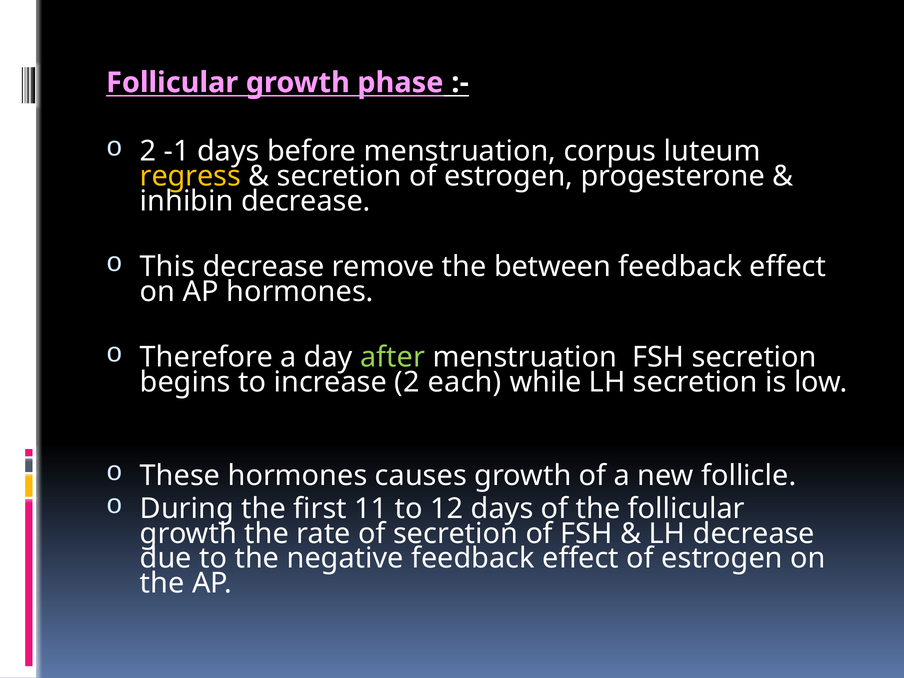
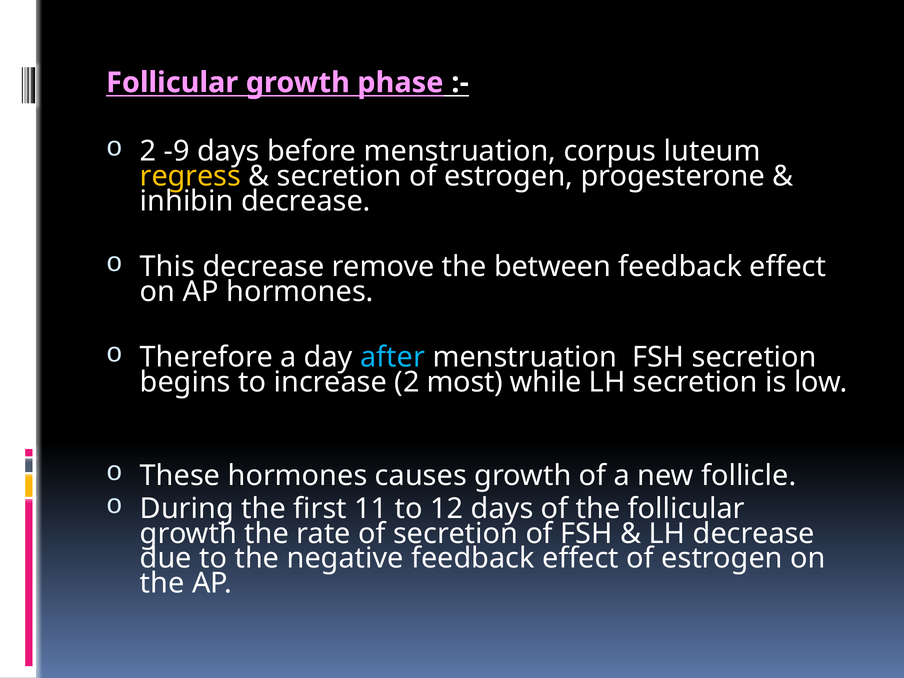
-1: -1 -> -9 (177, 151)
after colour: light green -> light blue (393, 357)
each: each -> most (465, 382)
